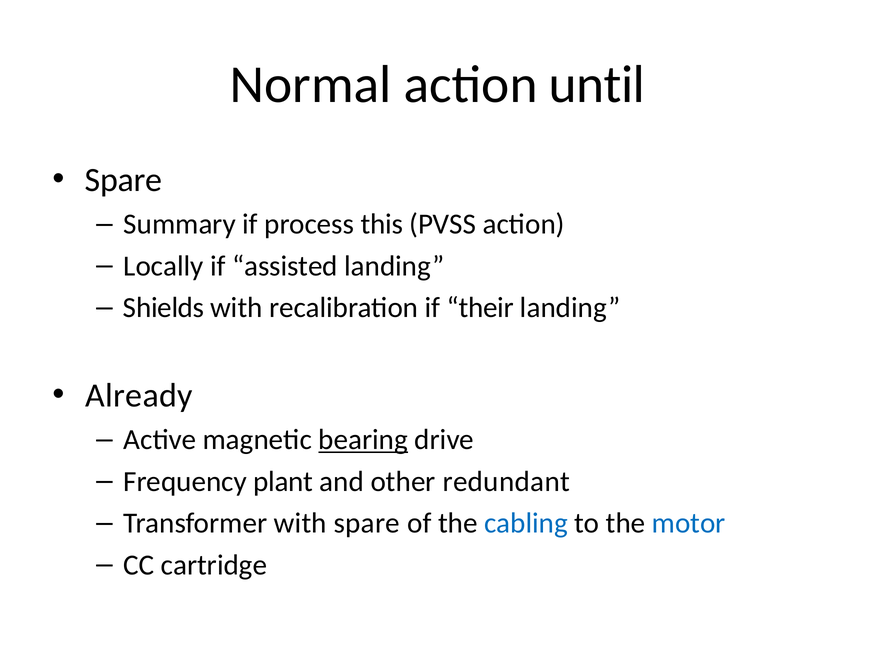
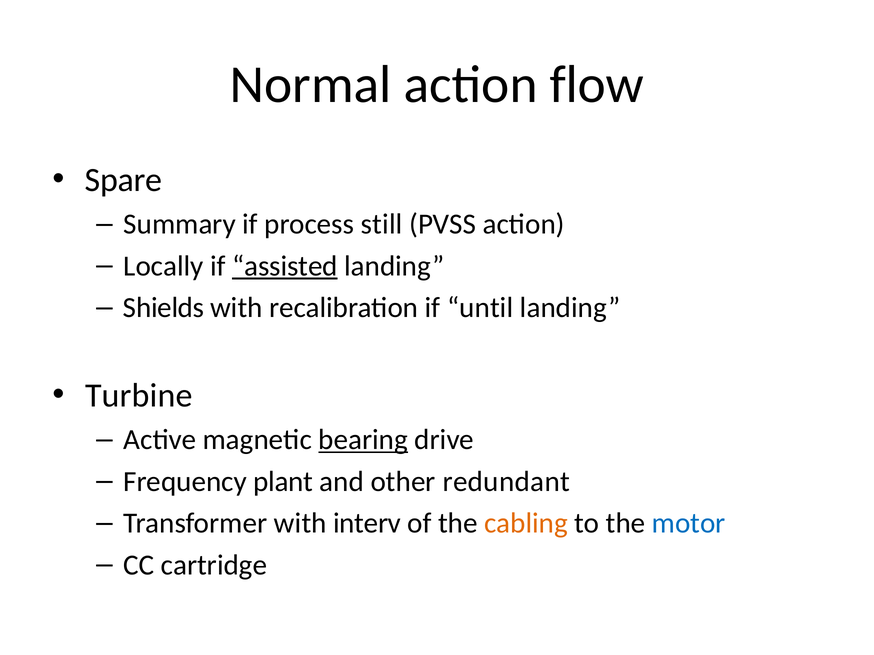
until: until -> flow (597, 85)
this: this -> still (382, 224)
assisted underline: none -> present (285, 266)
their: their -> until (480, 308)
Already: Already -> Turbine (139, 396)
with spare: spare -> interv (367, 524)
cabling colour: blue -> orange (526, 524)
